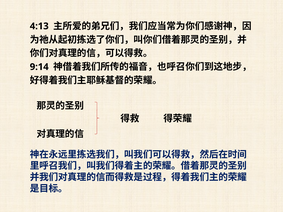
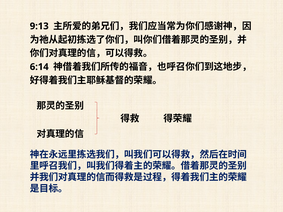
4:13: 4:13 -> 9:13 (39, 26)
9:14: 9:14 -> 6:14 (39, 67)
